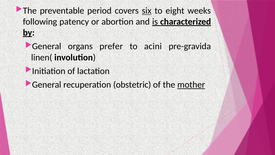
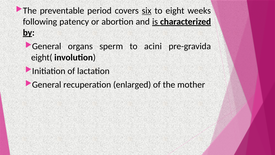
prefer: prefer -> sperm (111, 46)
linen(: linen( -> eight( (42, 57)
obstetric: obstetric -> enlarged (132, 85)
mother underline: present -> none (191, 85)
